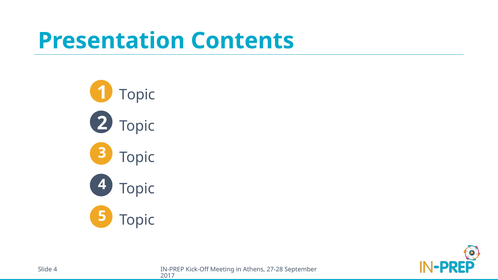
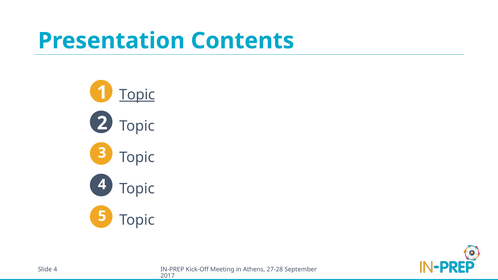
Topic underline: none -> present (137, 95)
